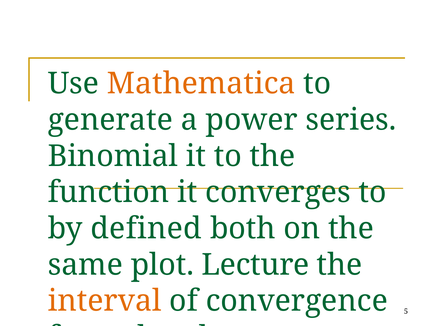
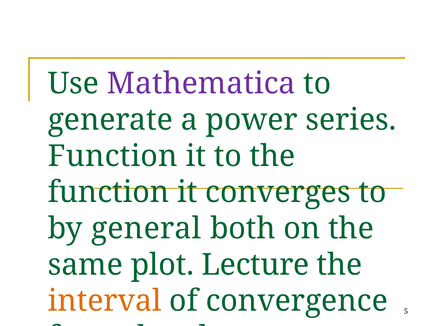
Mathematica colour: orange -> purple (201, 83)
Binomial: Binomial -> Function (113, 156)
defined: defined -> general (146, 228)
